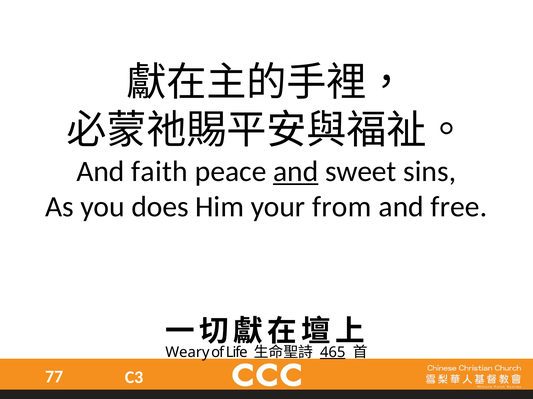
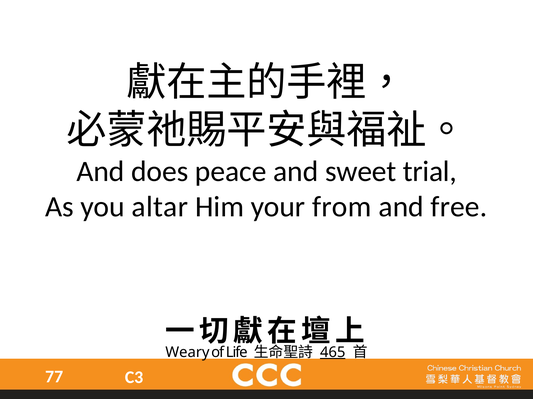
faith: faith -> does (160, 172)
and underline: present -> none (296, 172)
sins: sins -> trial (430, 172)
does: does -> altar (160, 207)
